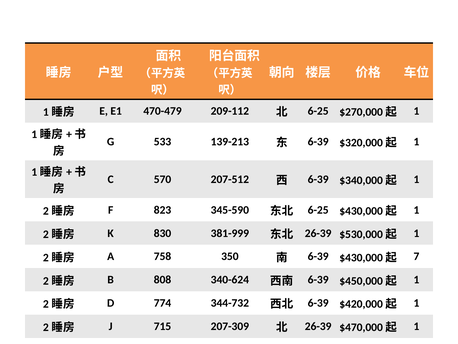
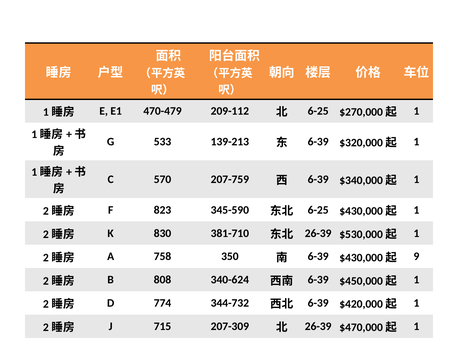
207-512: 207-512 -> 207-759 (230, 179)
381-999: 381-999 -> 381-710 (230, 233)
7: 7 -> 9 (416, 256)
